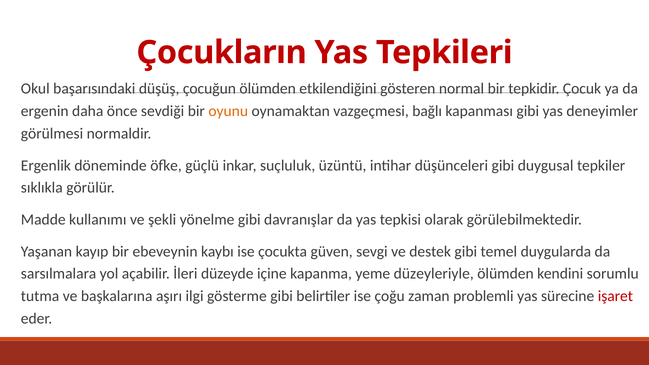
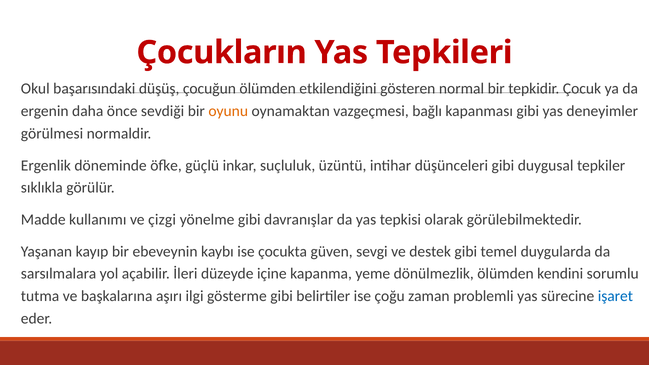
şekli: şekli -> çizgi (162, 220)
düzeyleriyle: düzeyleriyle -> dönülmezlik (434, 274)
işaret colour: red -> blue (615, 296)
